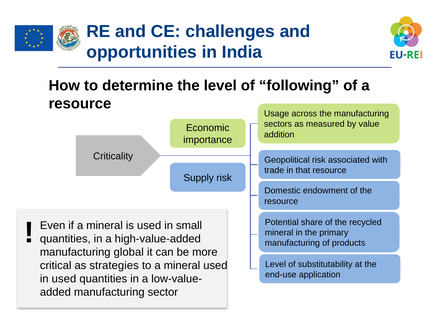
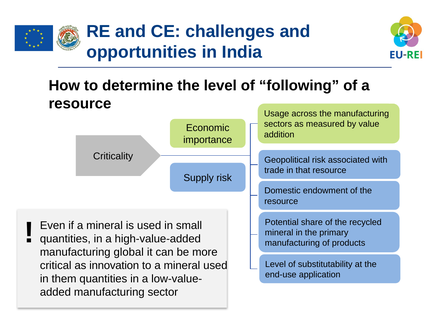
strategies: strategies -> innovation (114, 266)
in used: used -> them (64, 279)
